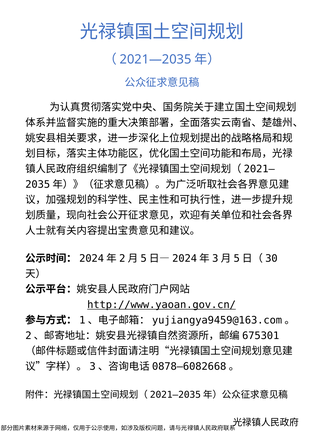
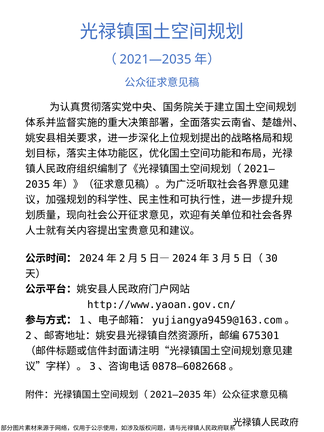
http://www.yaoan.gov.cn/ underline: present -> none (162, 305)
